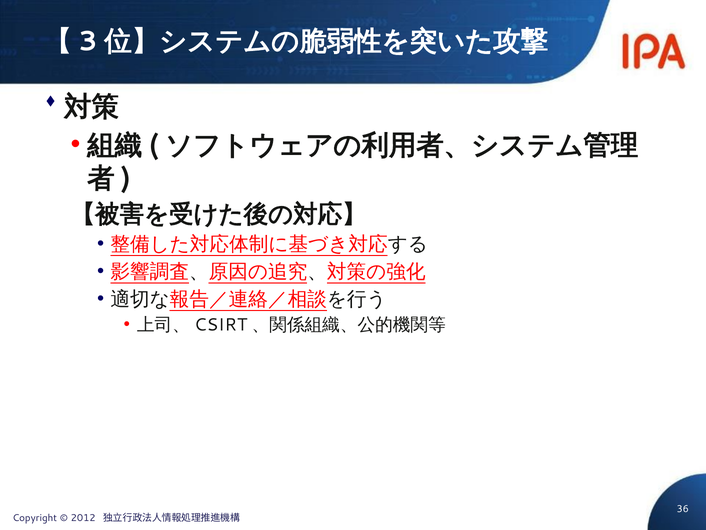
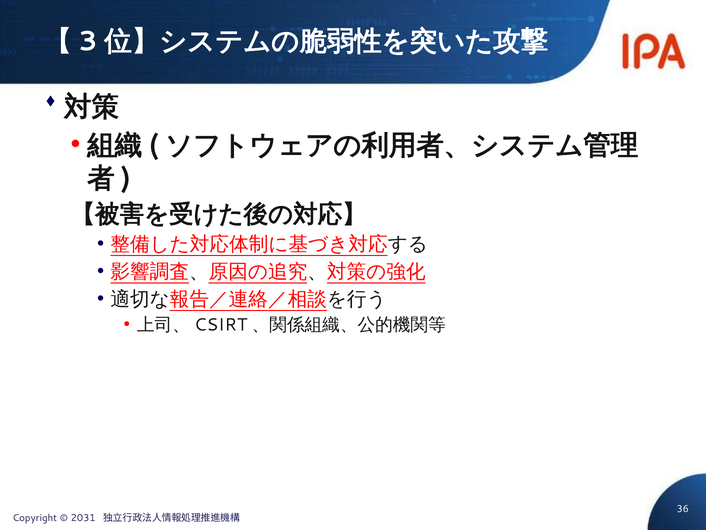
2012: 2012 -> 2031 (83, 517)
